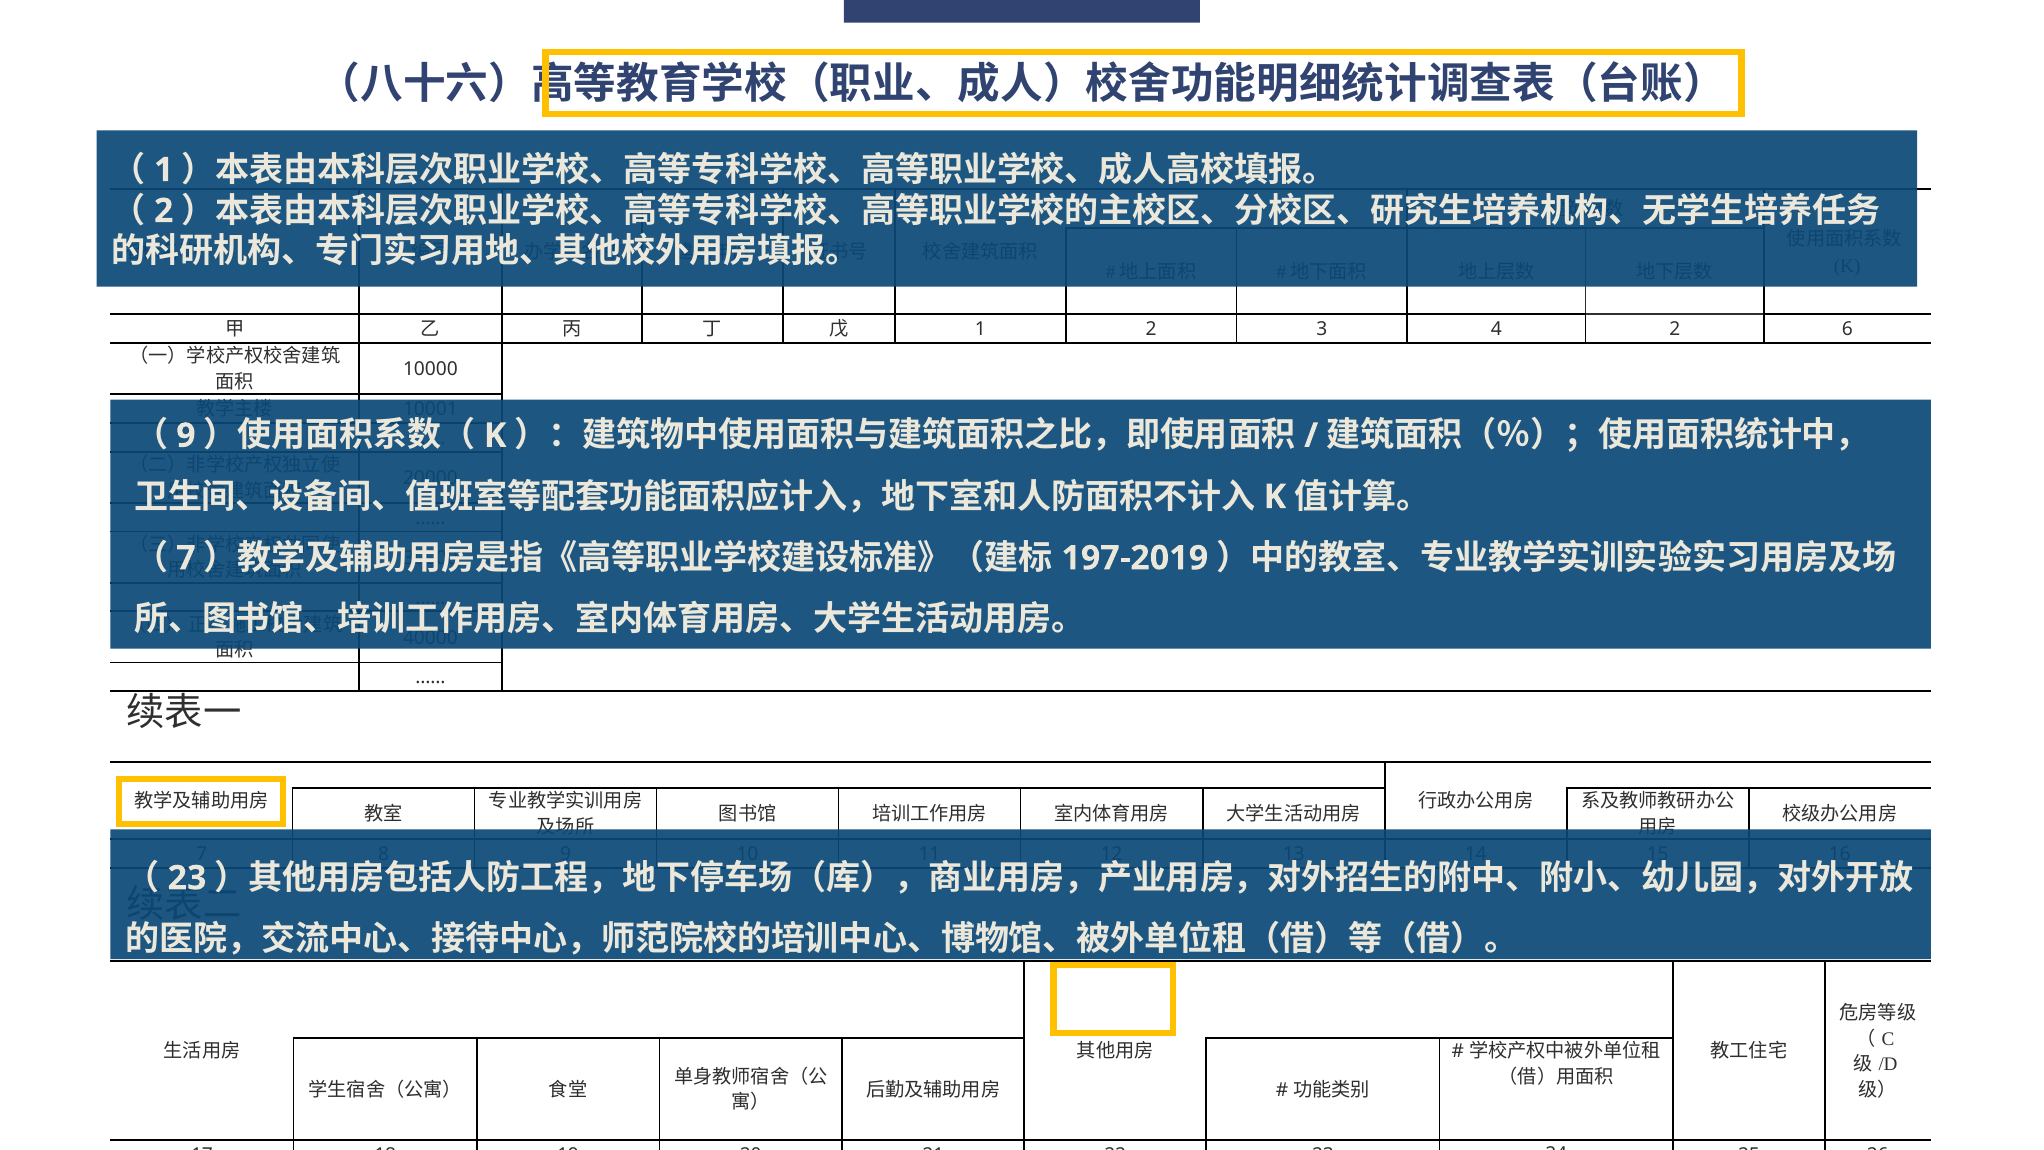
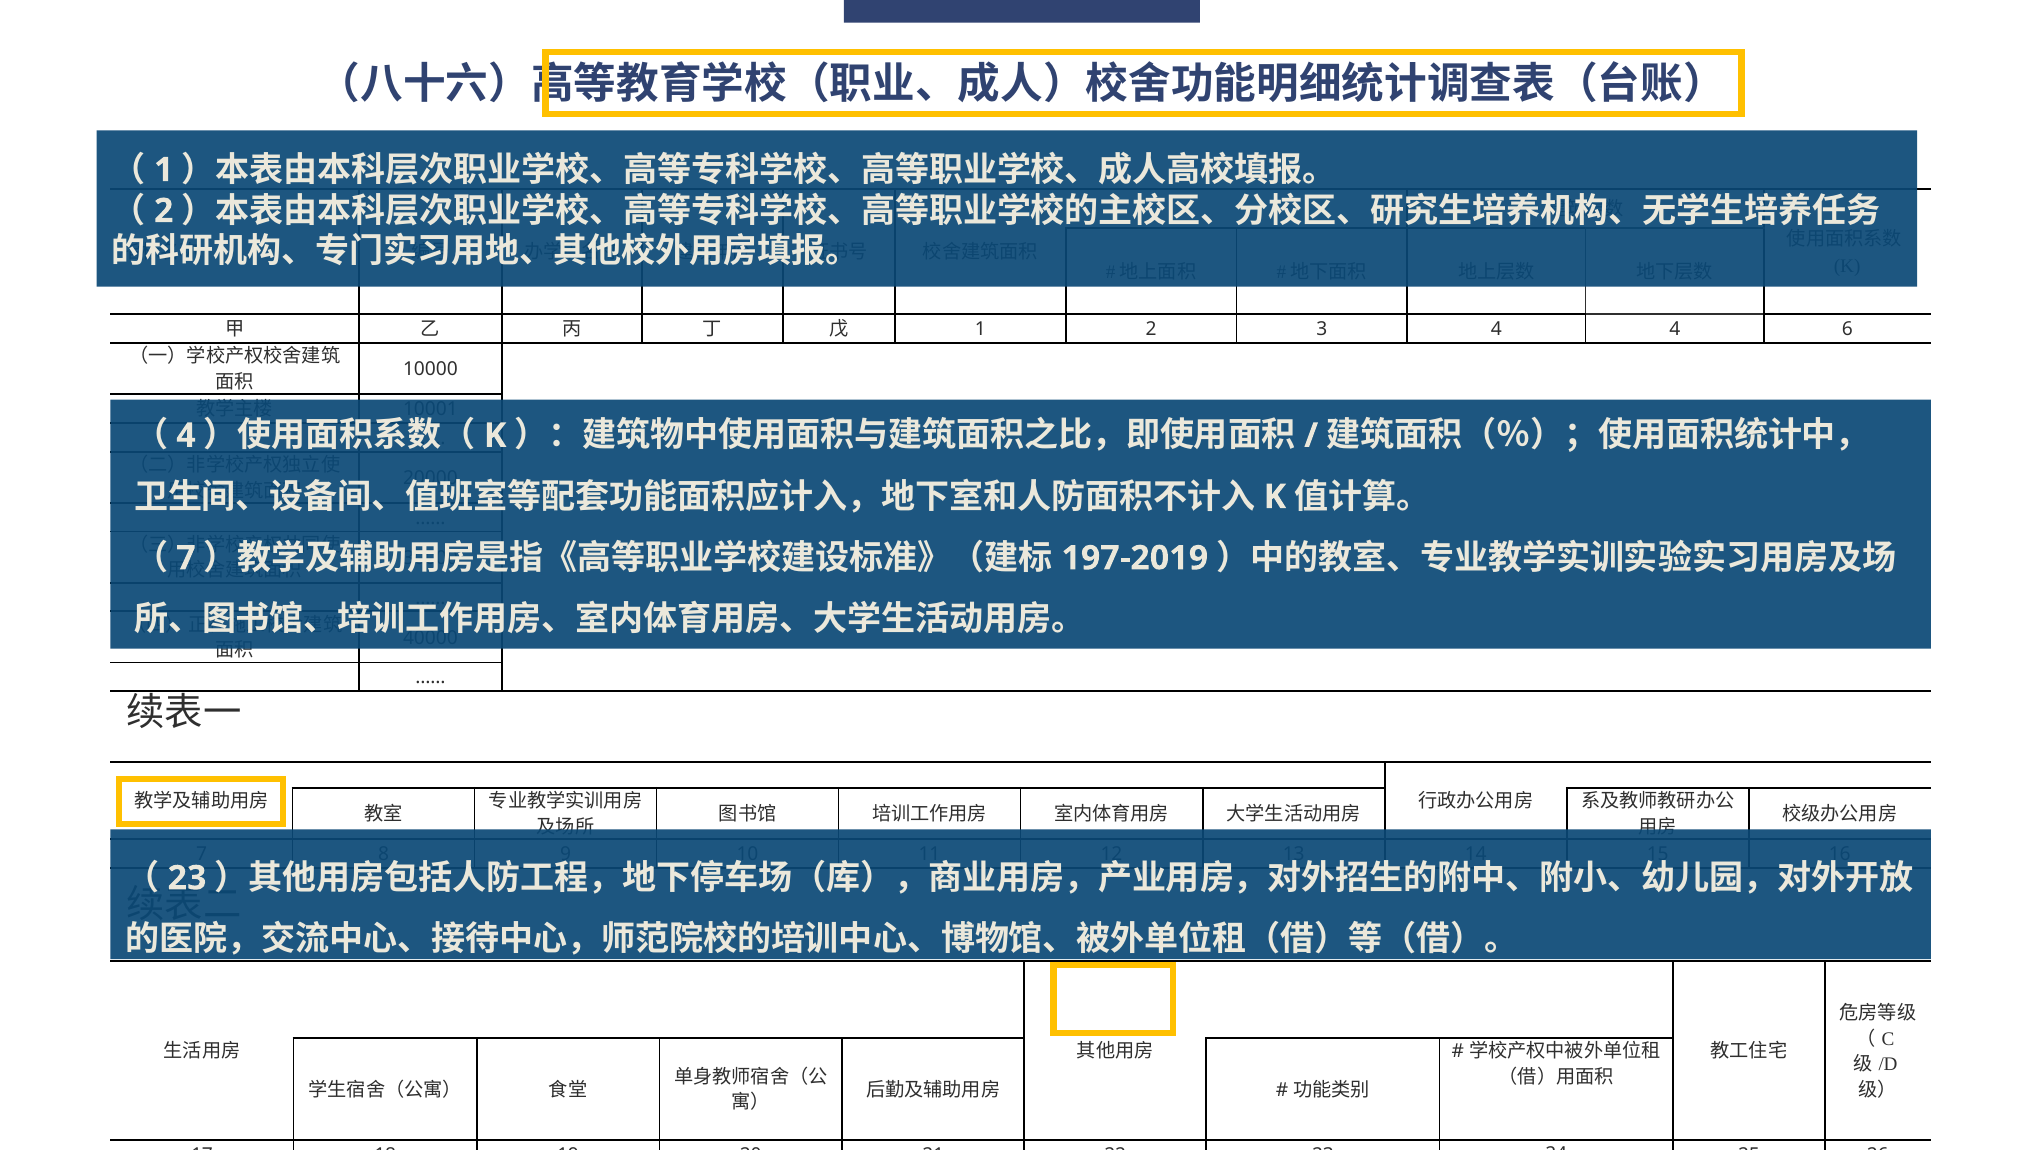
4 2: 2 -> 4 (1675, 329)
9: 9 -> 4 (186, 435)
